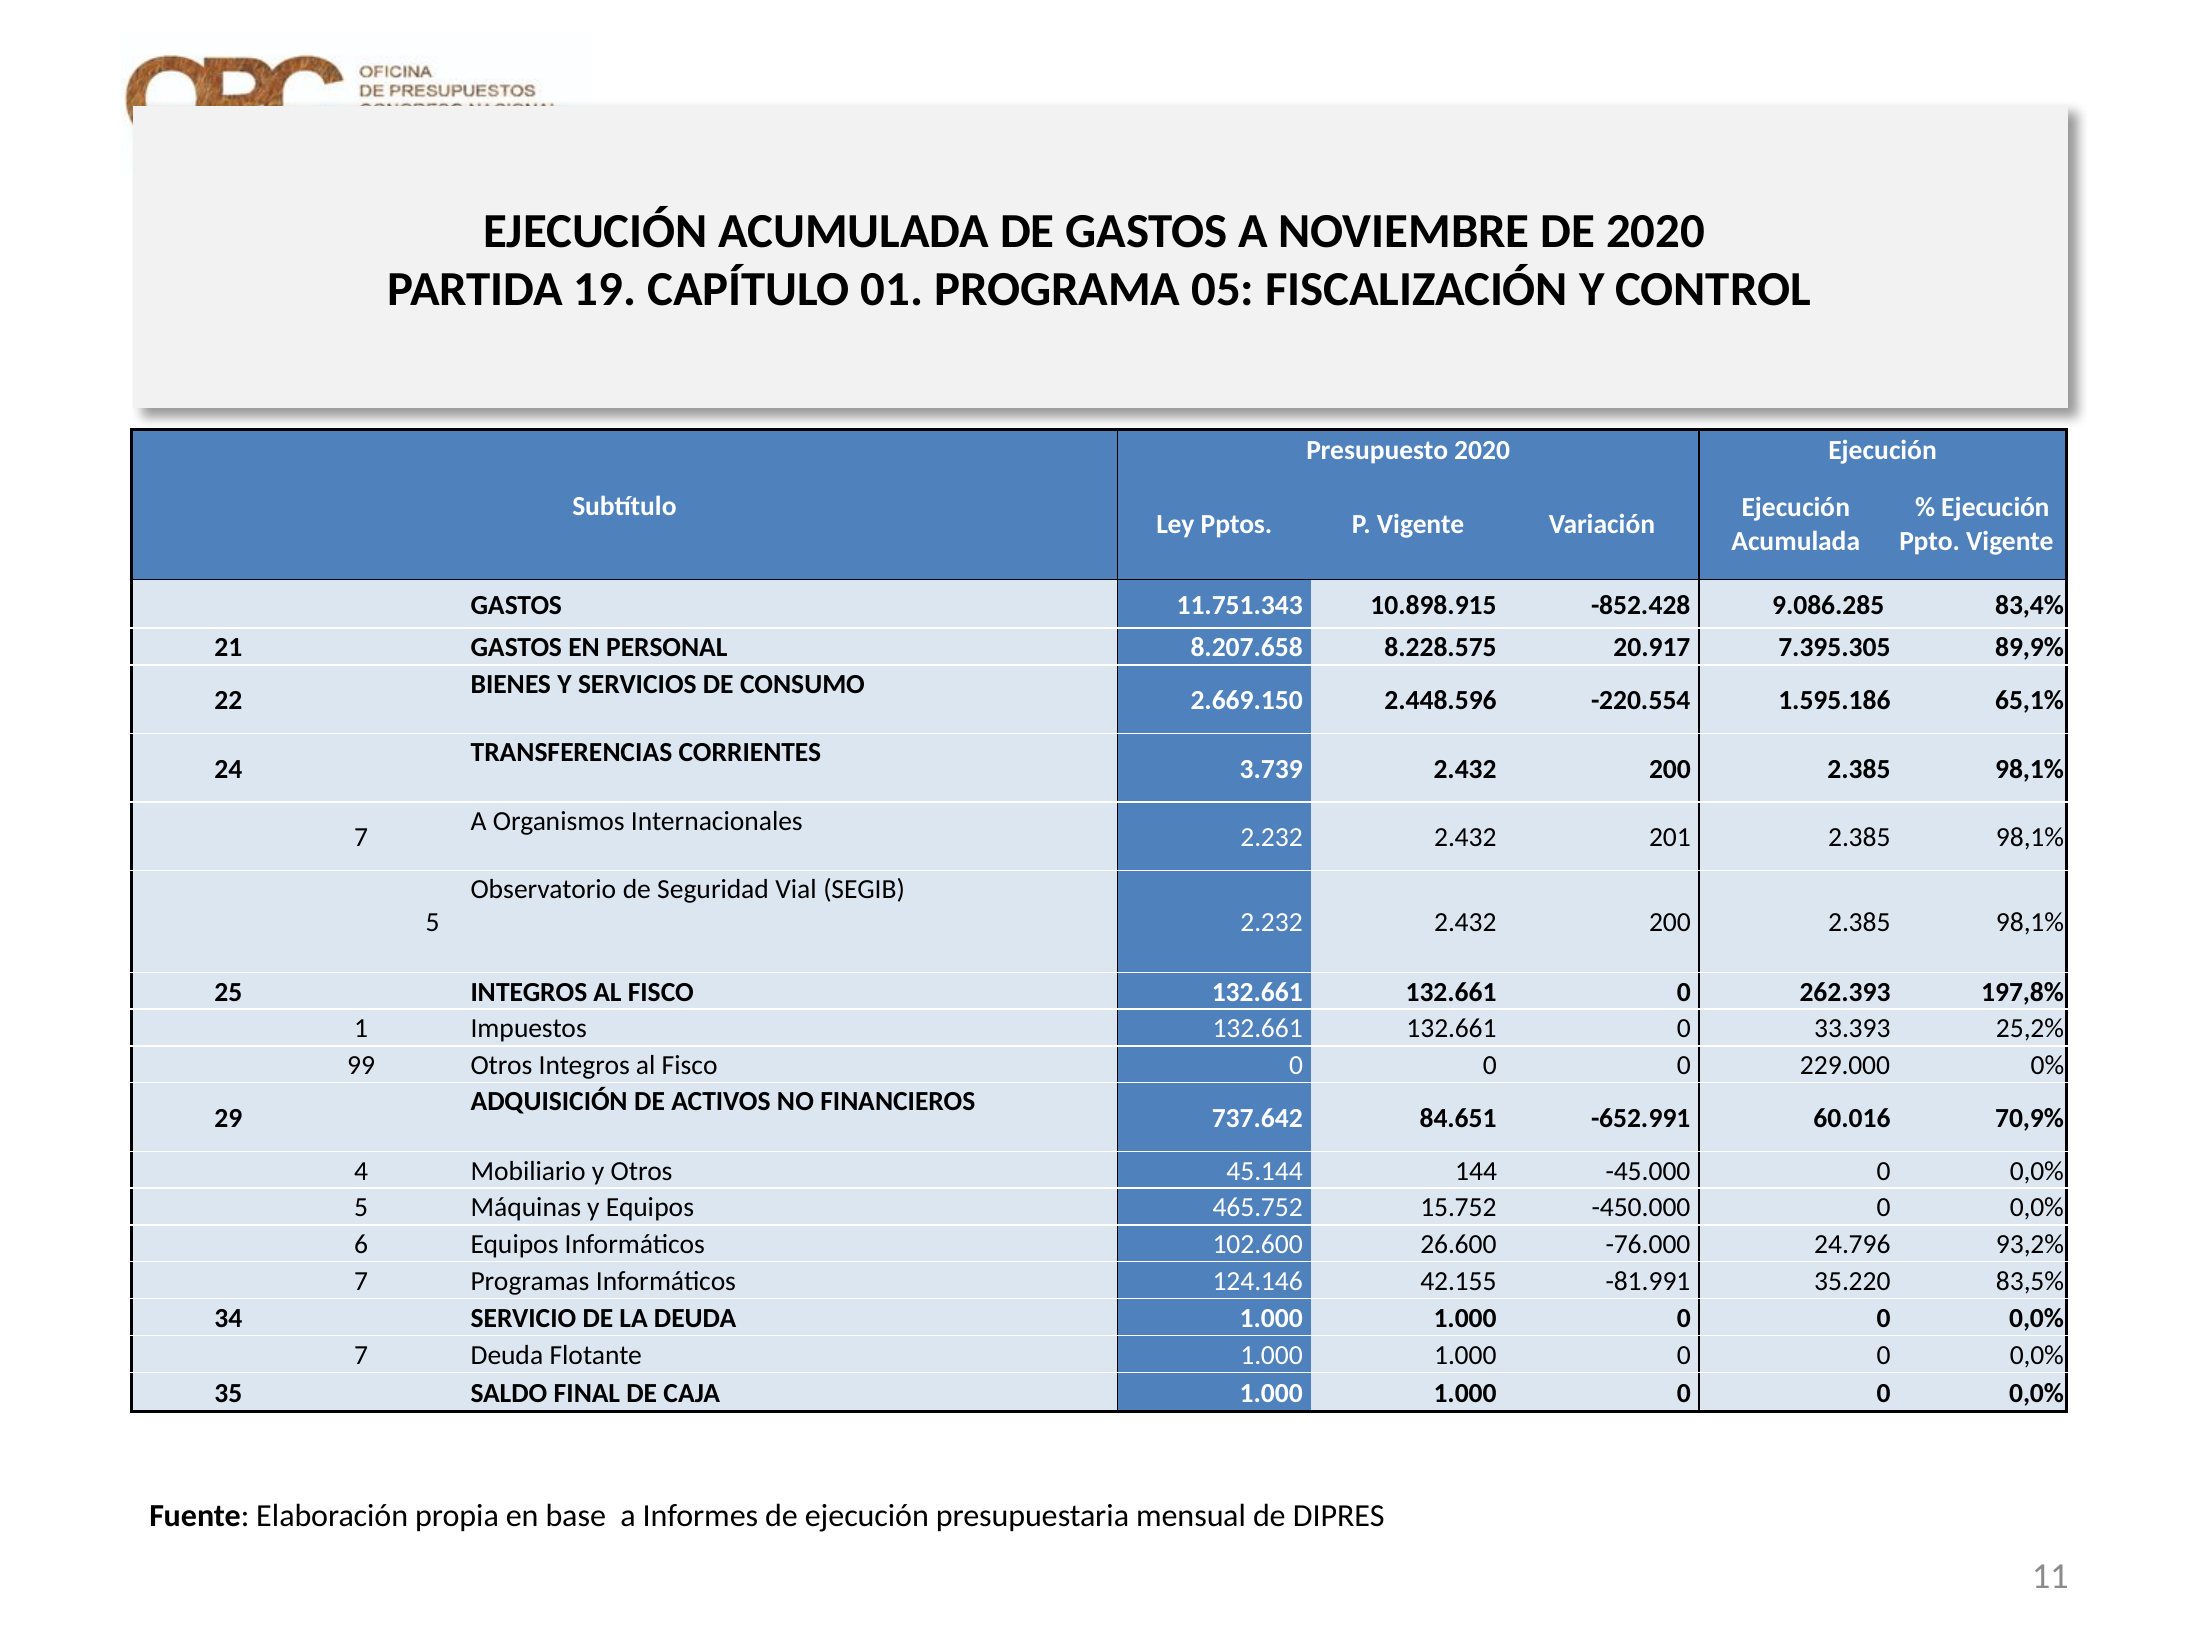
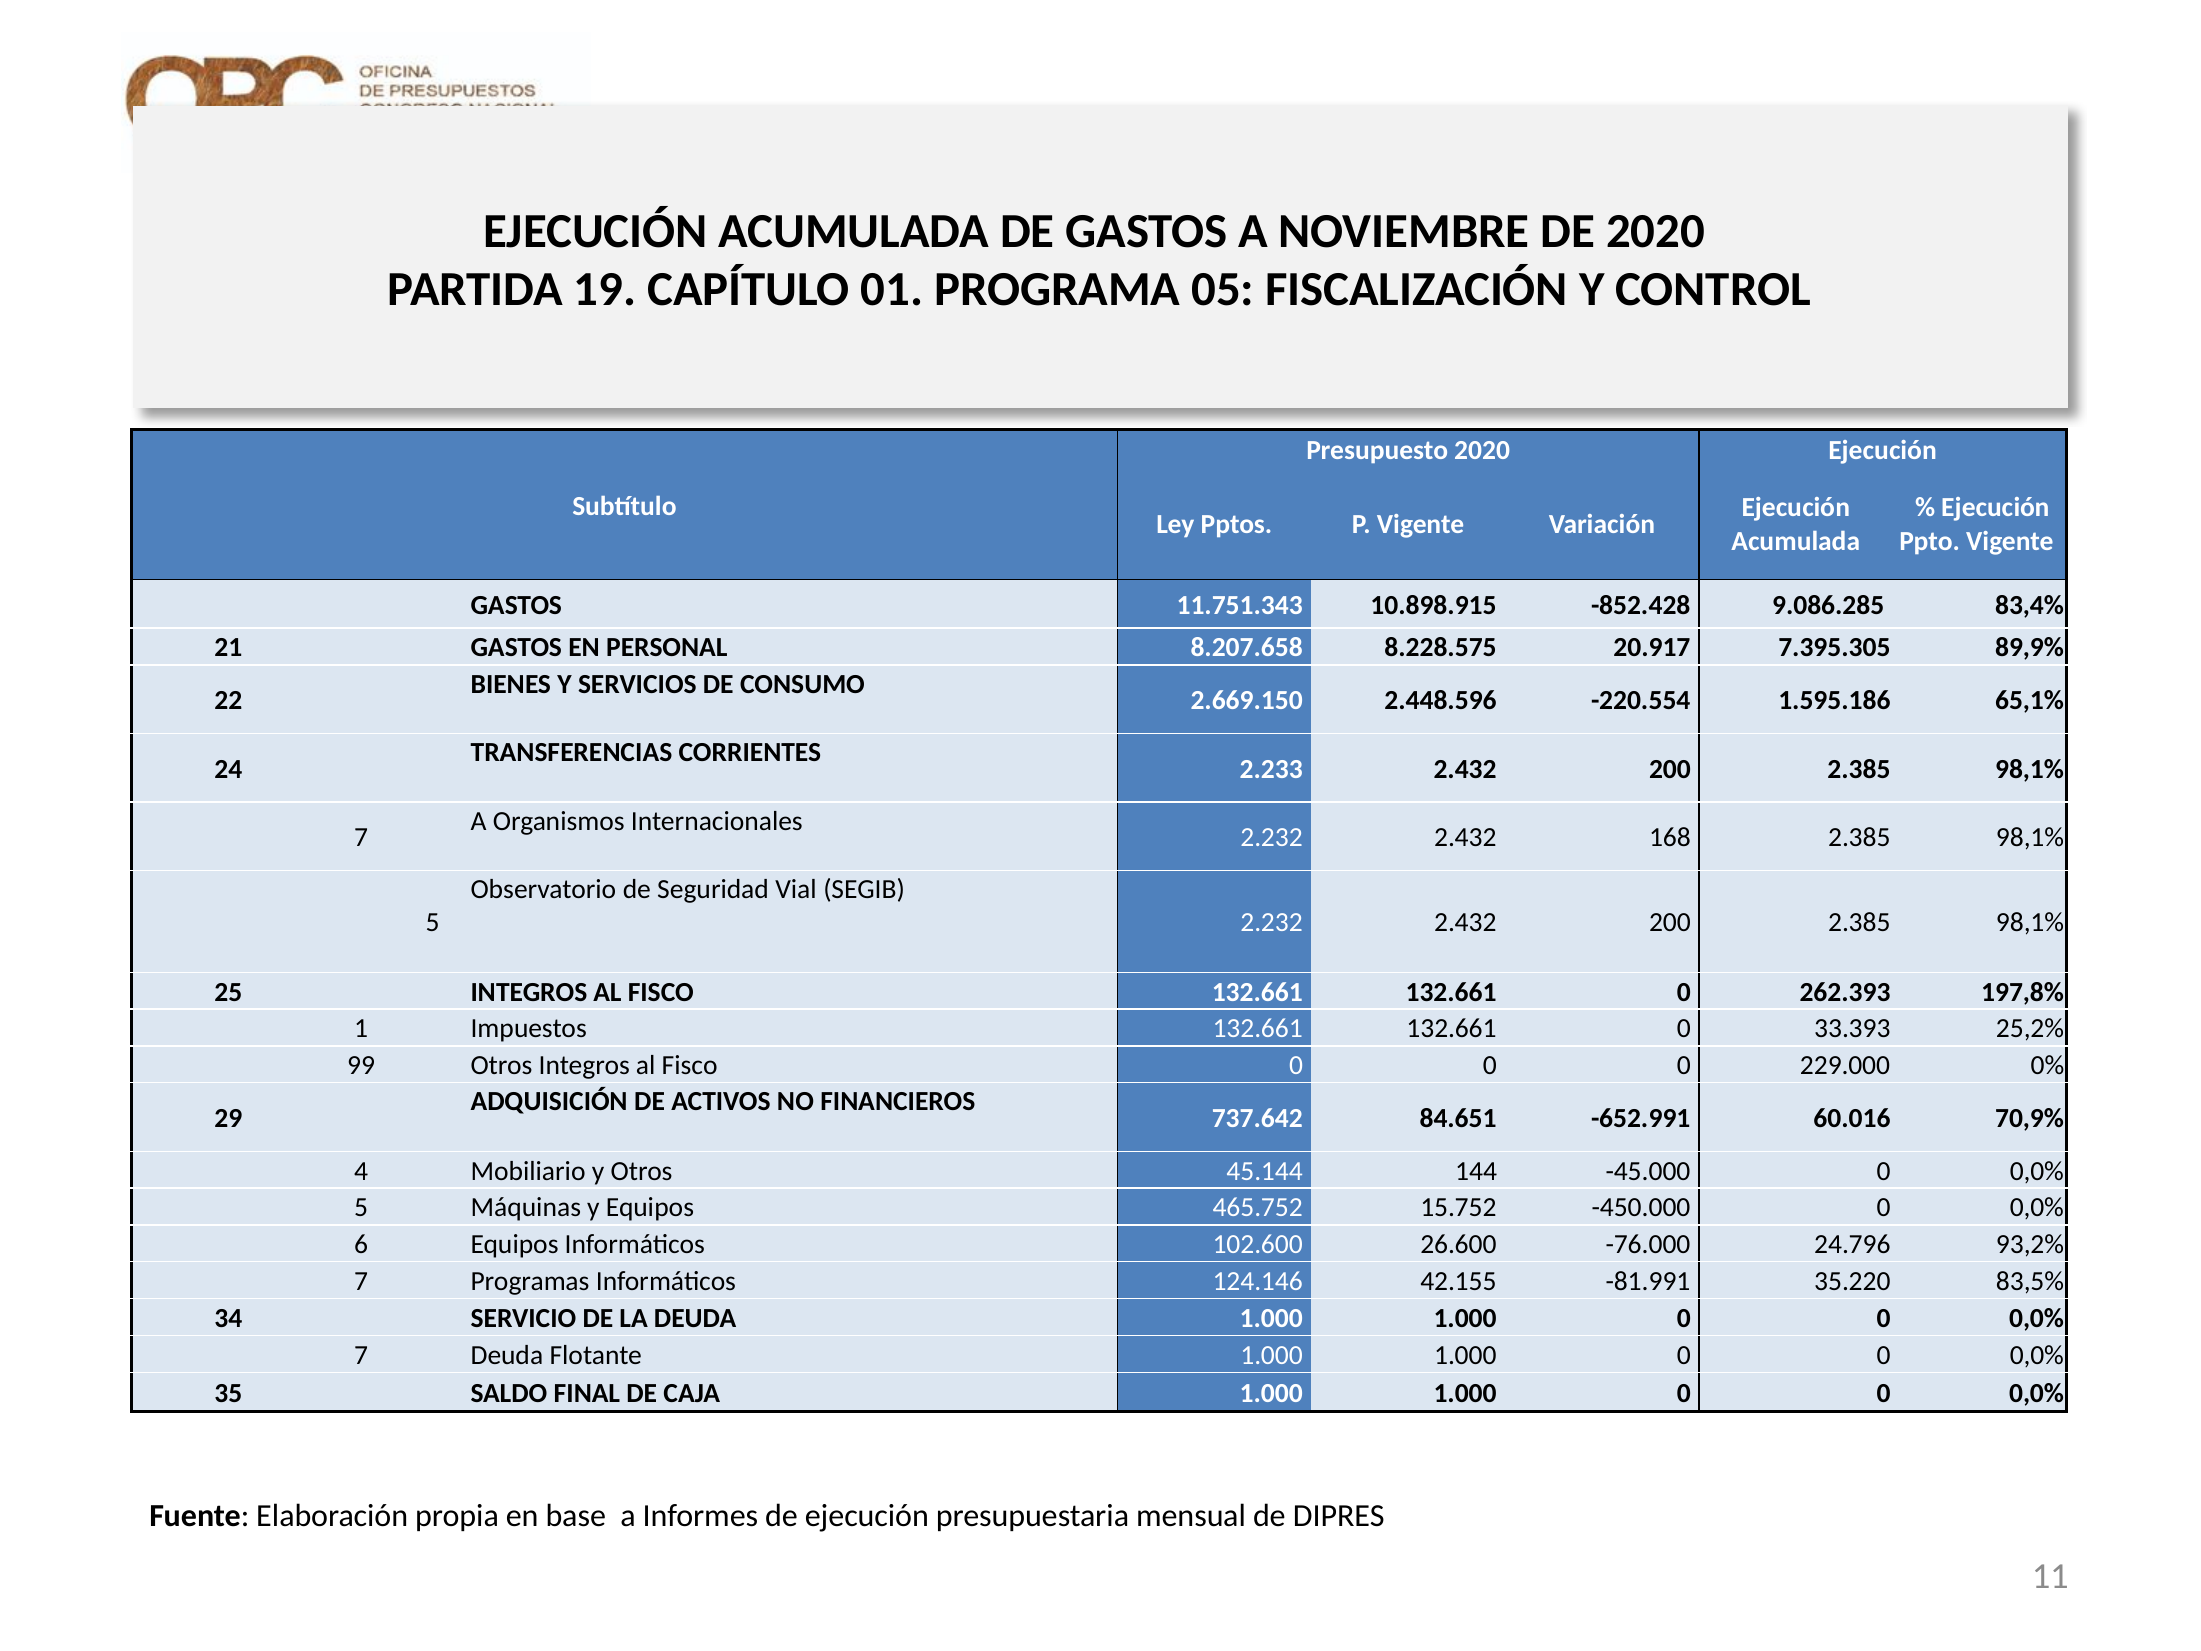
3.739: 3.739 -> 2.233 (1271, 769)
201: 201 -> 168 (1670, 838)
